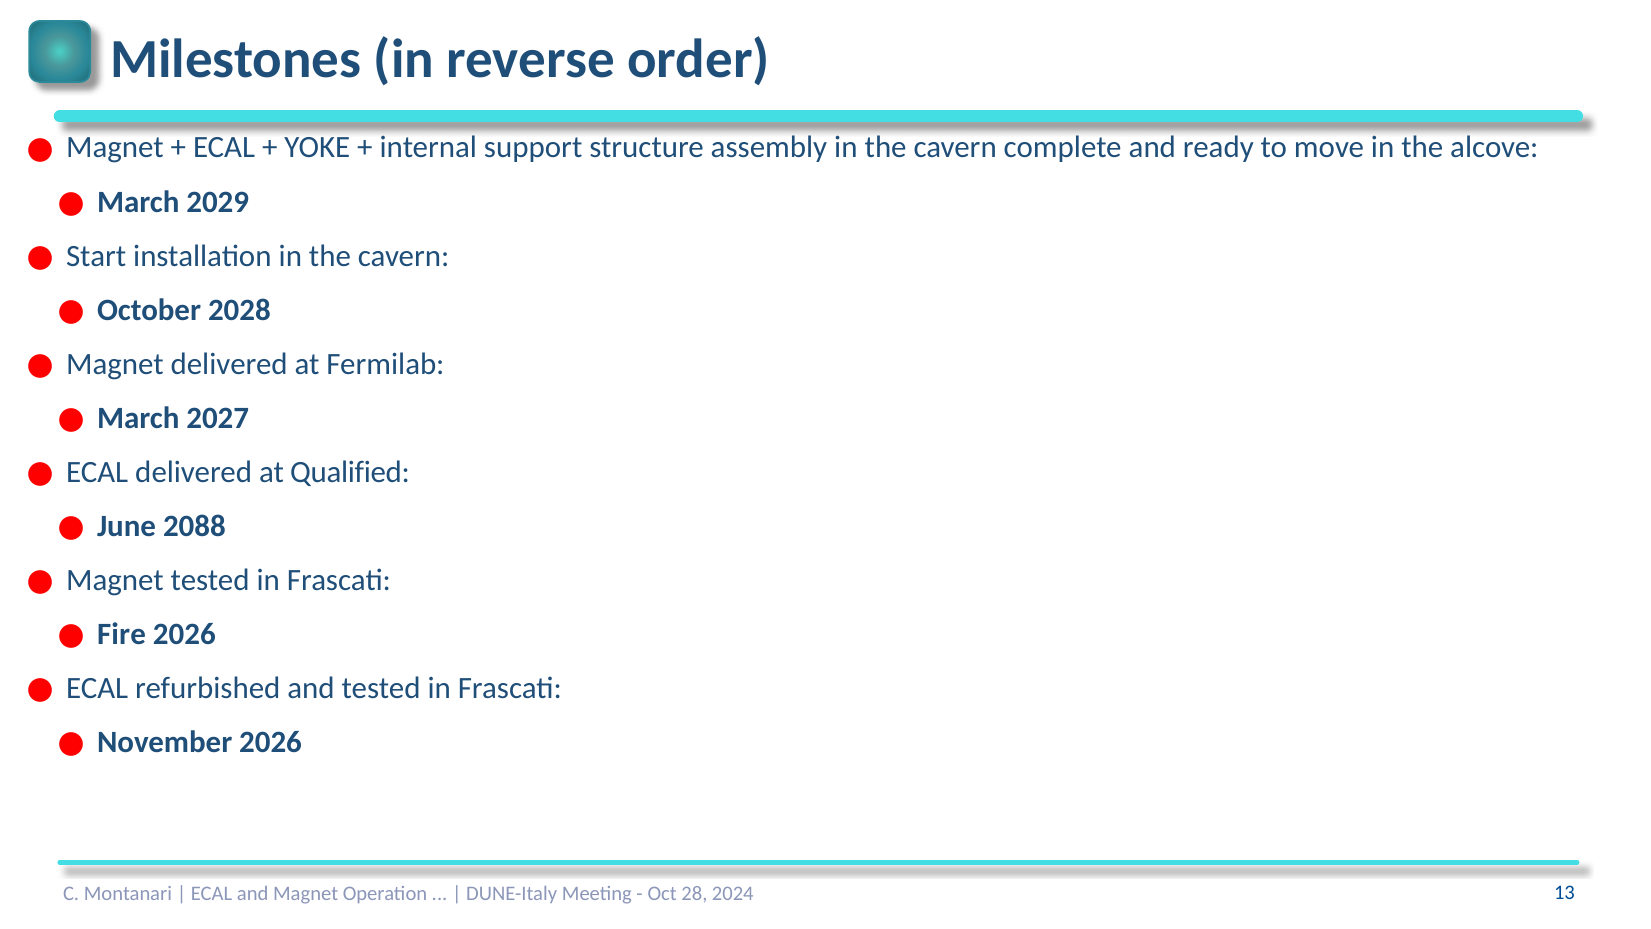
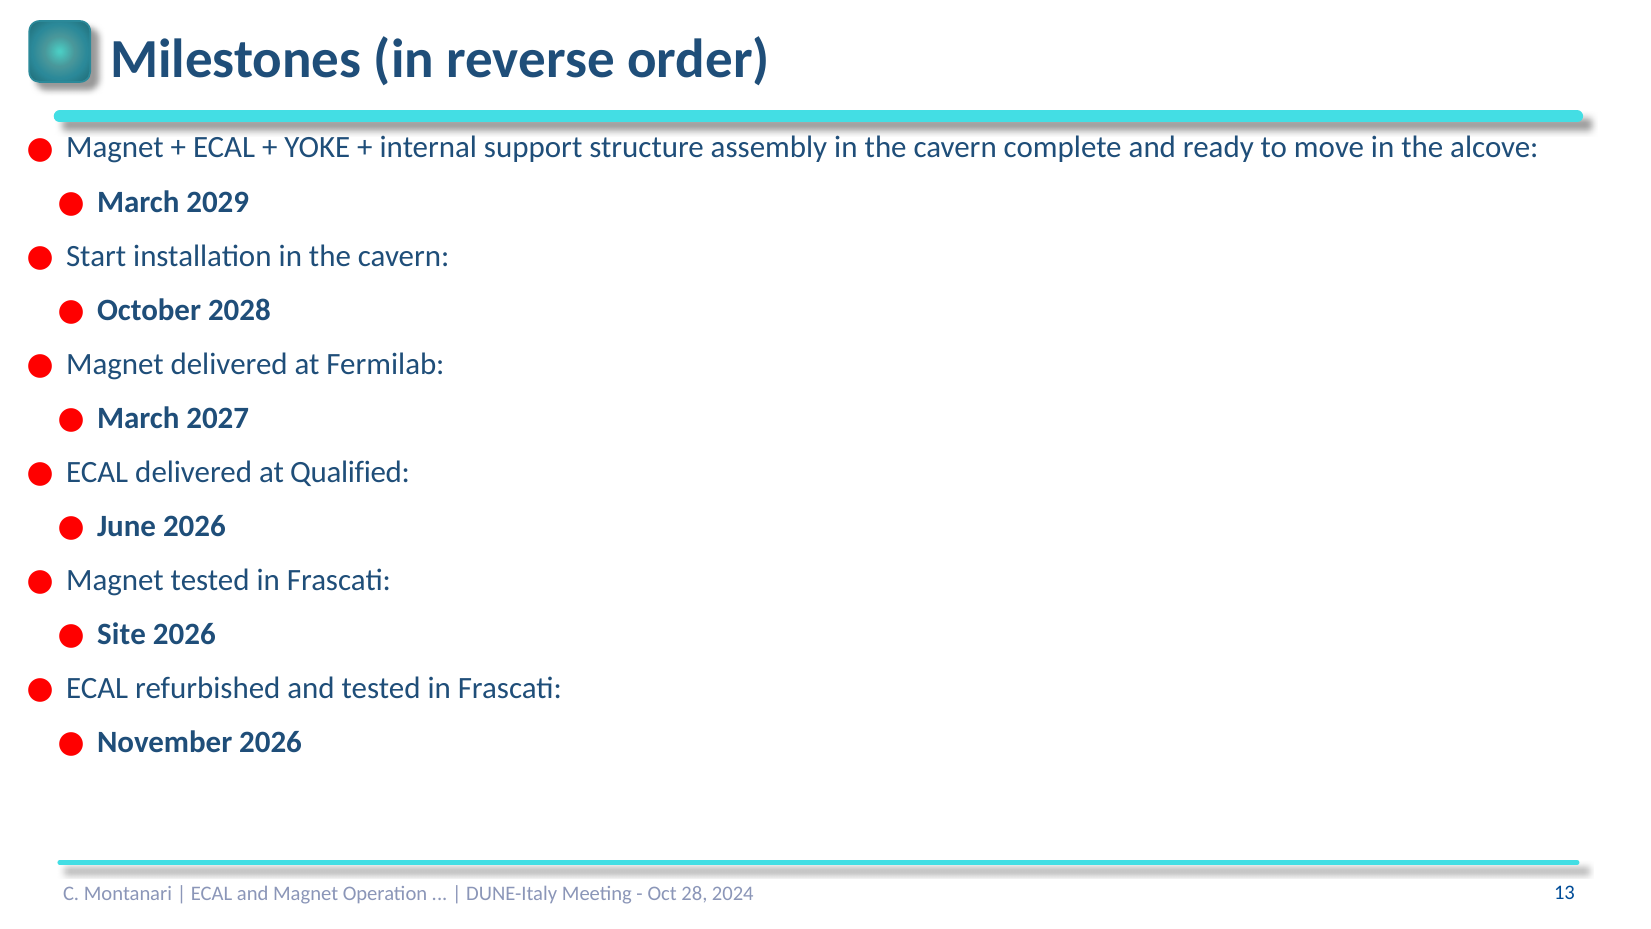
June 2088: 2088 -> 2026 (194, 526)
Fire: Fire -> Site (121, 634)
